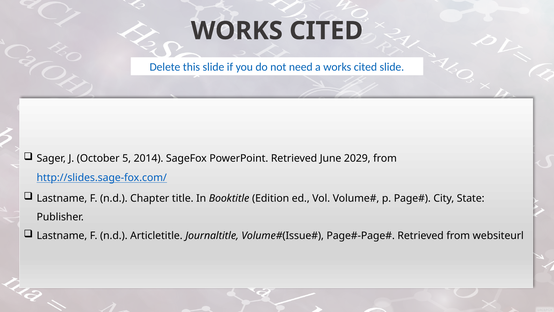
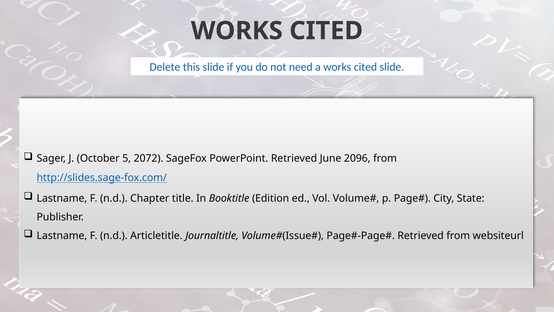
2014: 2014 -> 2072 (148, 158)
2029: 2029 -> 2096 (357, 158)
